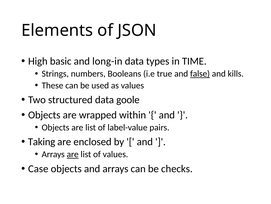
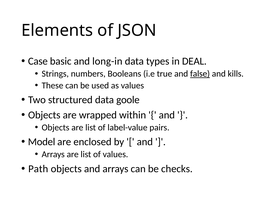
High: High -> Case (38, 61)
TIME: TIME -> DEAL (194, 61)
Taking: Taking -> Model (42, 141)
are underline: present -> none (73, 154)
Case: Case -> Path (38, 168)
